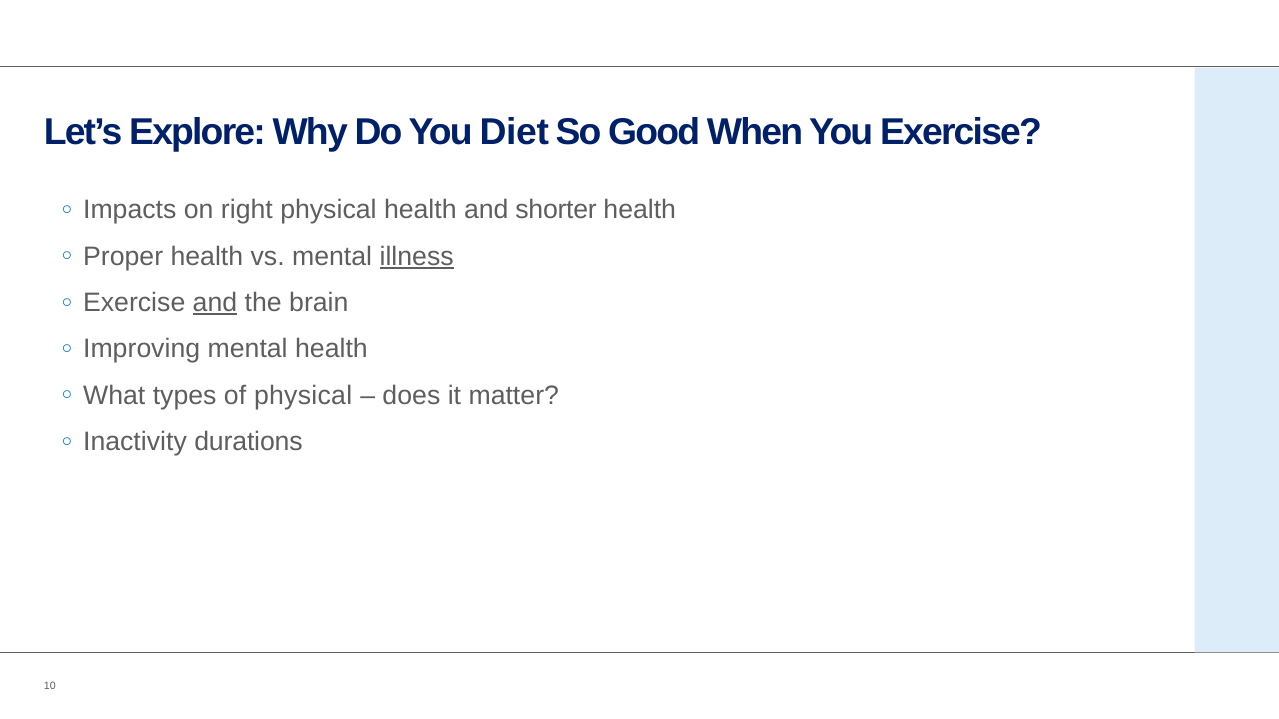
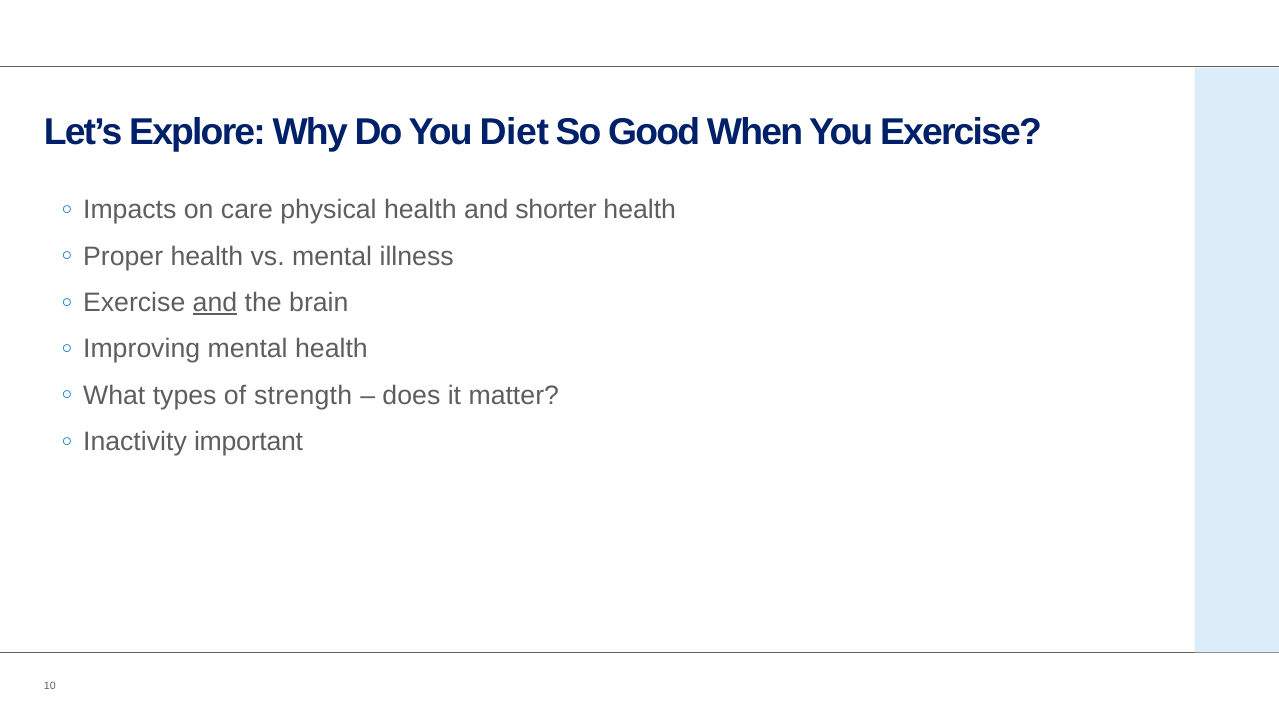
right: right -> care (247, 210)
illness underline: present -> none (417, 257)
of physical: physical -> strength (303, 396)
durations: durations -> important (249, 442)
